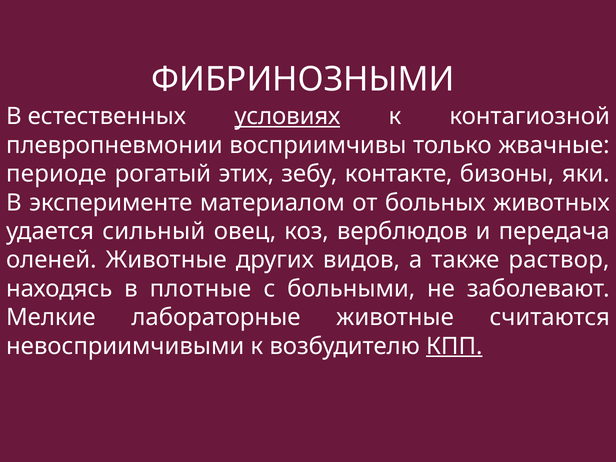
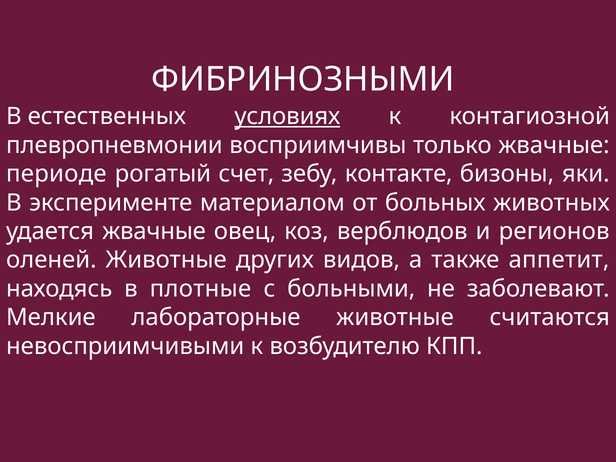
этих: этих -> счет (246, 174)
удается сильный: сильный -> жвачные (154, 231)
передача: передача -> регионов (554, 231)
раствор: раствор -> аппетит (559, 260)
КПП underline: present -> none (454, 346)
